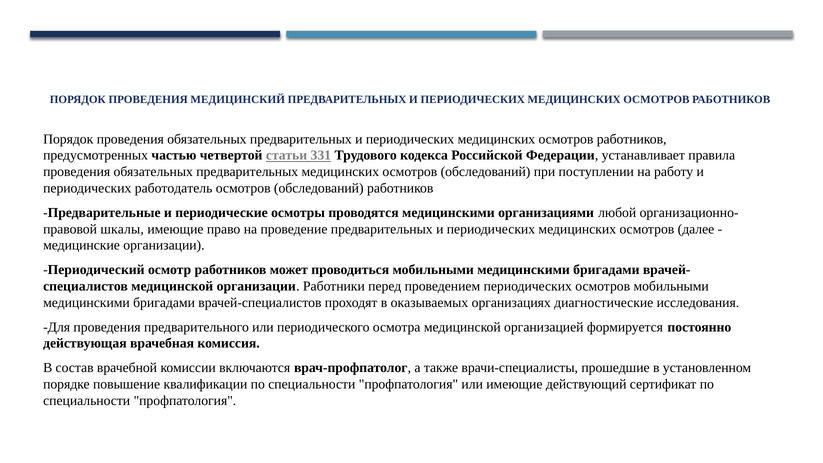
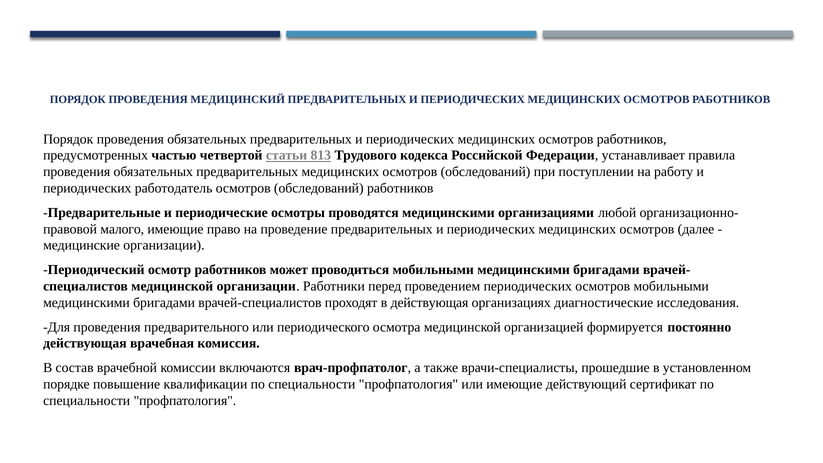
331: 331 -> 813 (321, 155)
шкалы: шкалы -> малого (122, 229)
в оказываемых: оказываемых -> действующая (430, 303)
